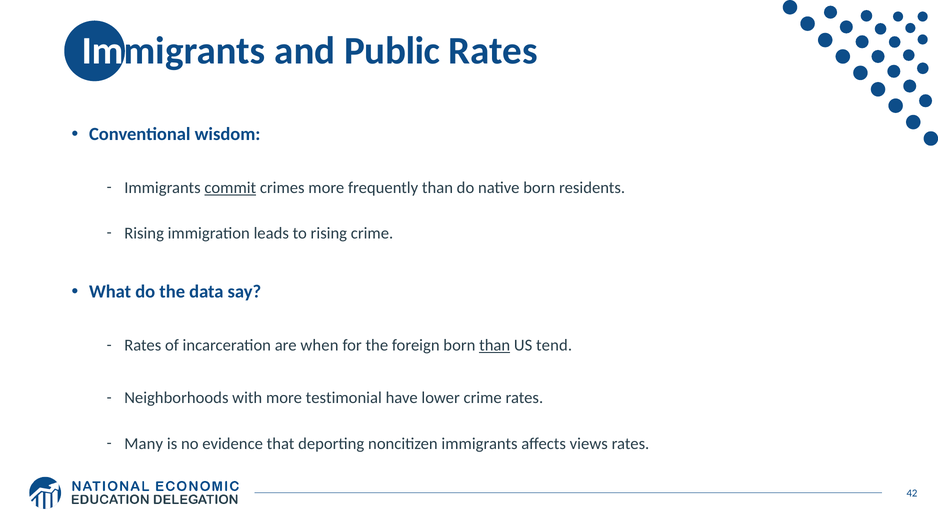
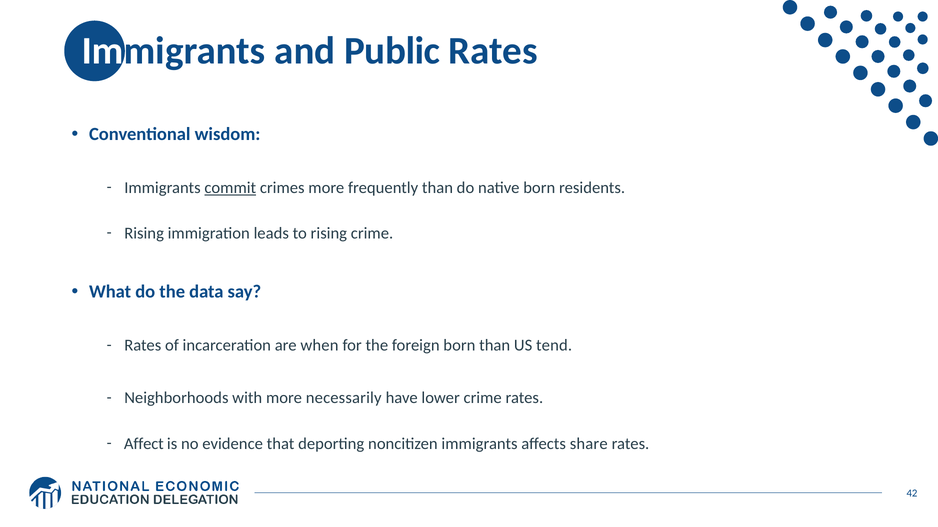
than underline: present -> none (495, 346)
testimonial: testimonial -> necessarily (344, 398)
Many: Many -> Affect (144, 444)
views: views -> share (589, 444)
